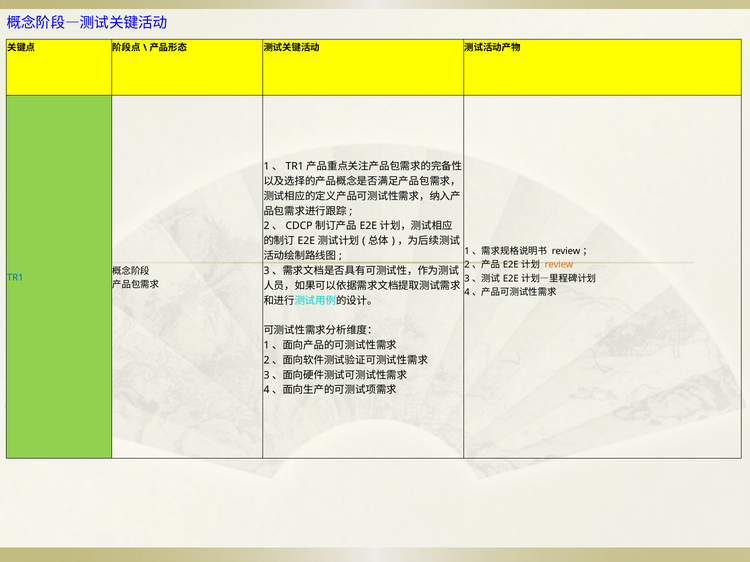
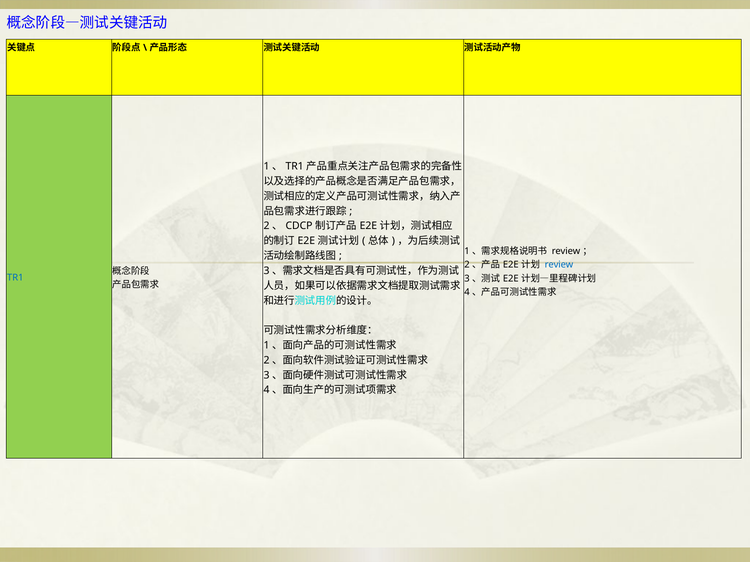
review colour: orange -> blue (559, 265)
